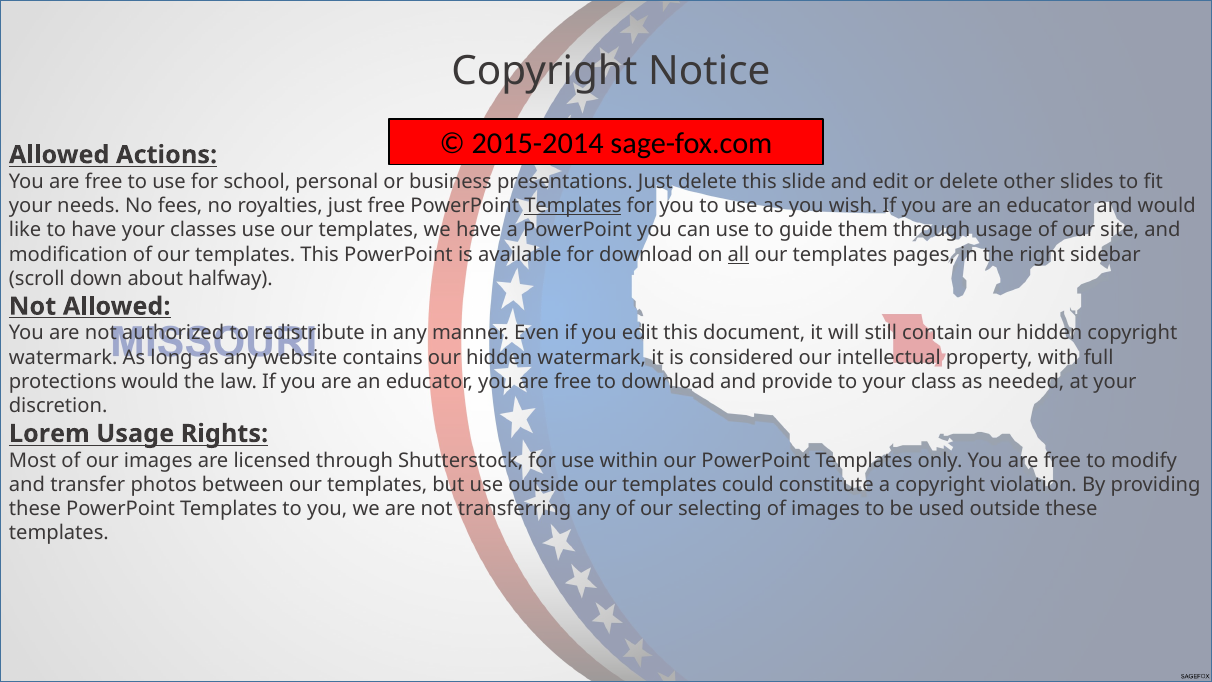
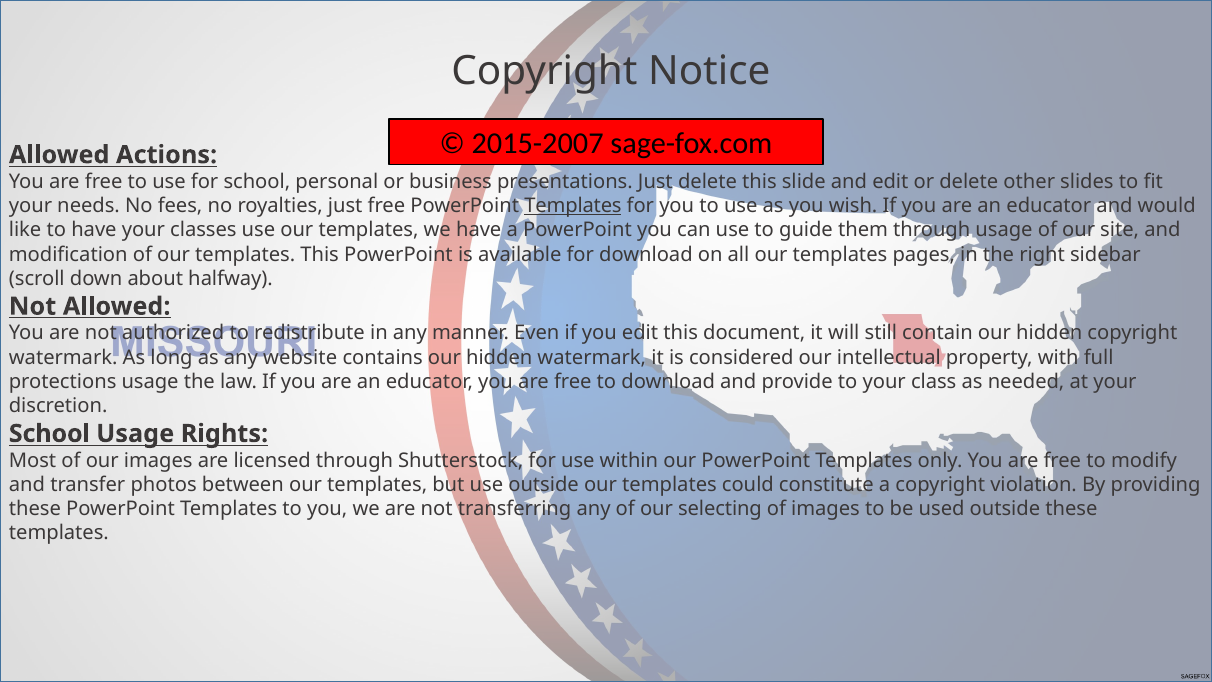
2015-2014: 2015-2014 -> 2015-2007 (538, 144)
all underline: present -> none (739, 254)
protections would: would -> usage (150, 382)
Lorem: Lorem -> School (49, 433)
